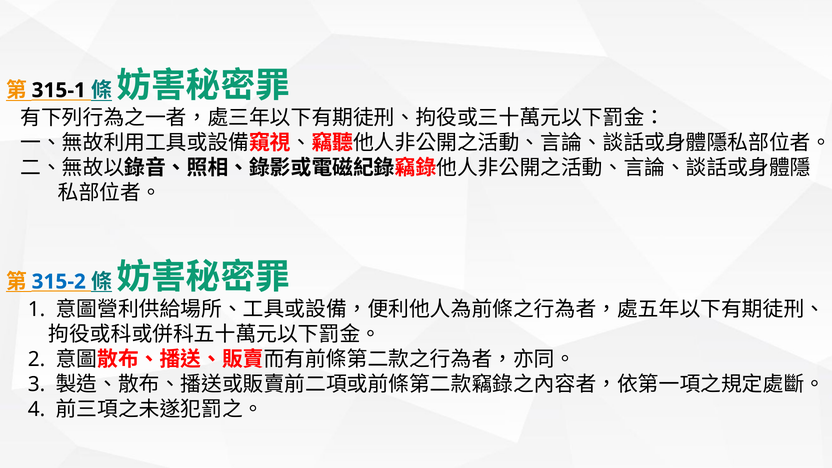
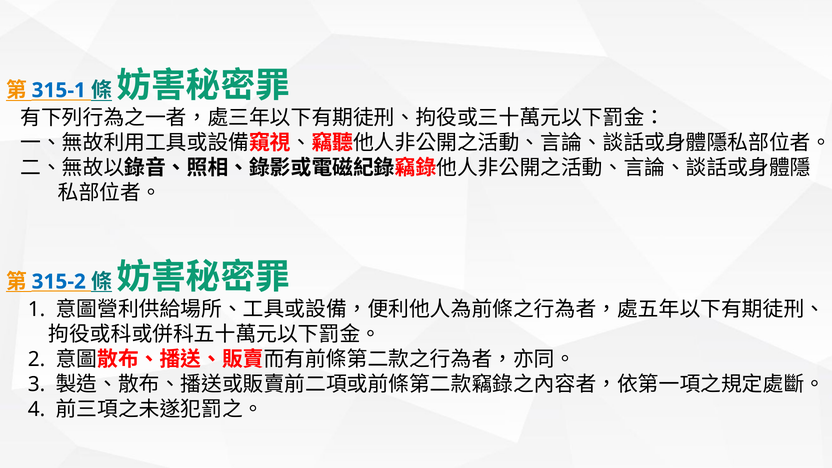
315-1 colour: black -> blue (59, 90)
